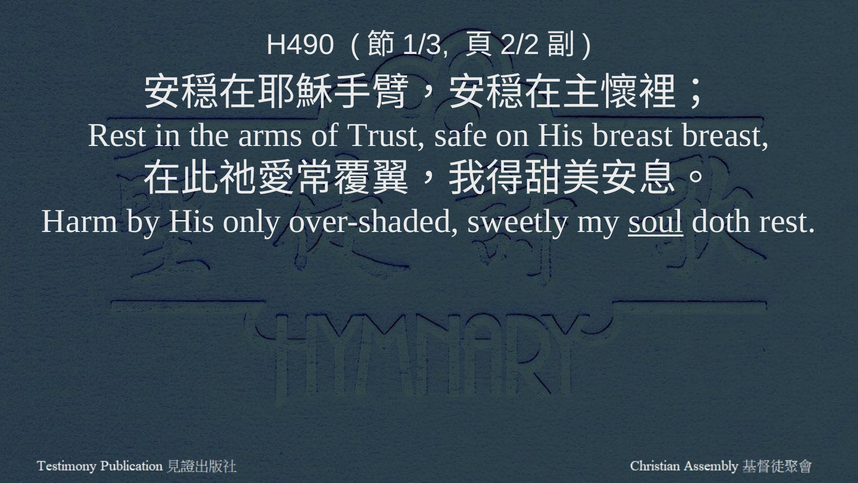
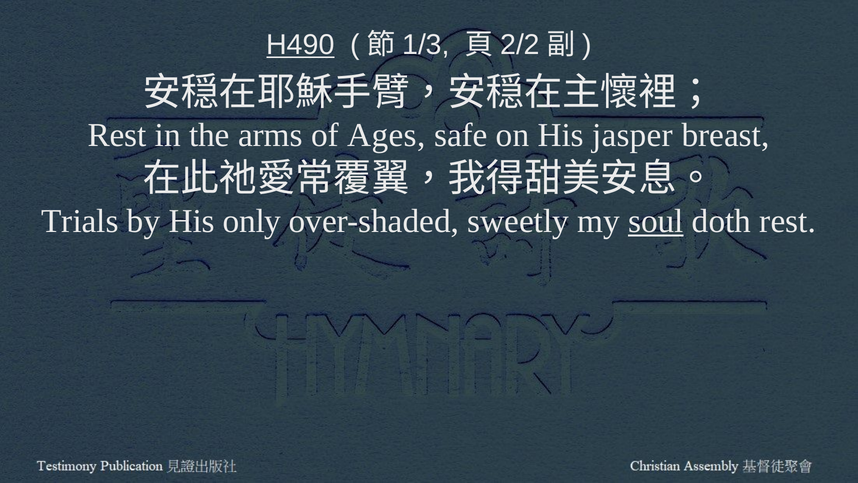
H490 underline: none -> present (300, 45)
Trust: Trust -> Ages (386, 135)
His breast: breast -> jasper (633, 135)
Harm: Harm -> Trials (80, 221)
